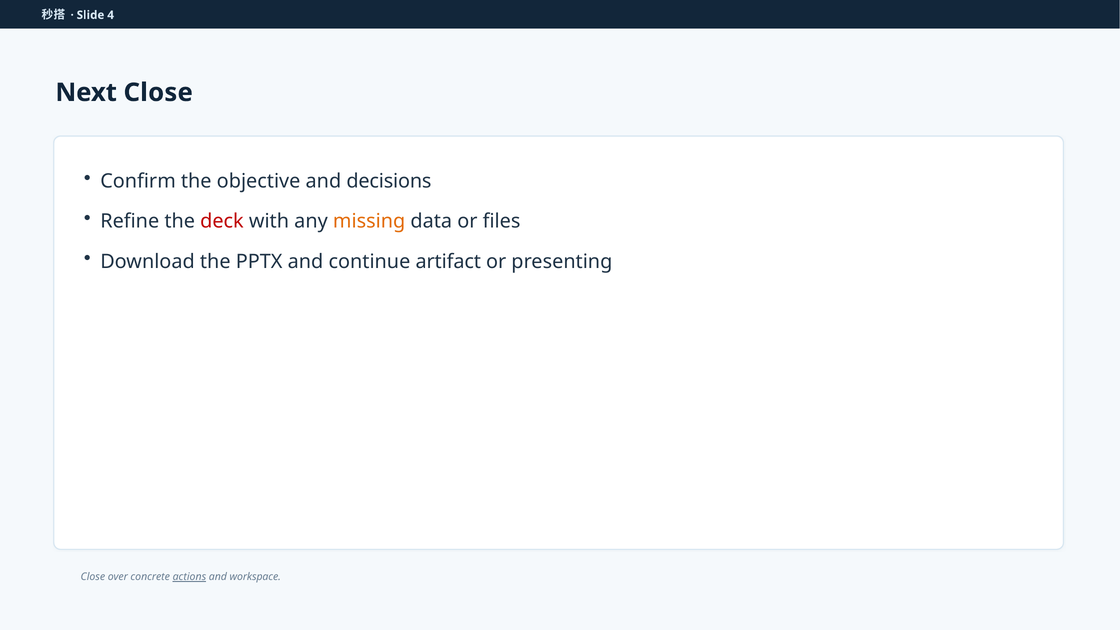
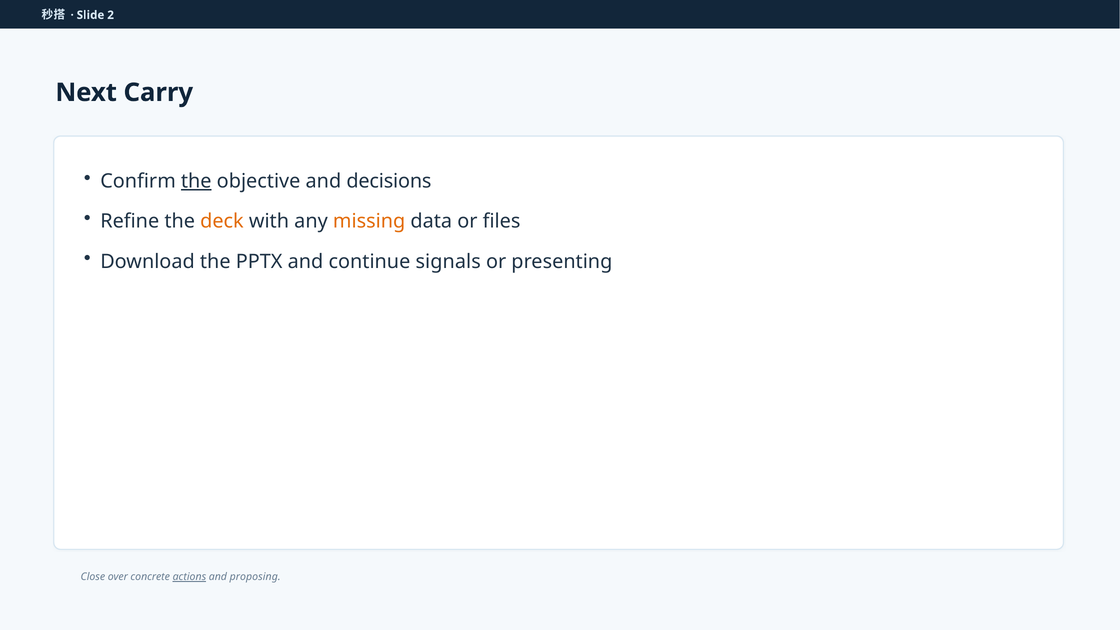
4: 4 -> 2 (111, 15)
Next Close: Close -> Carry (158, 93)
the underline: none -> present (196, 181)
deck colour: red -> orange (222, 221)
artifact: artifact -> signals (448, 262)
workspace: workspace -> proposing (255, 577)
